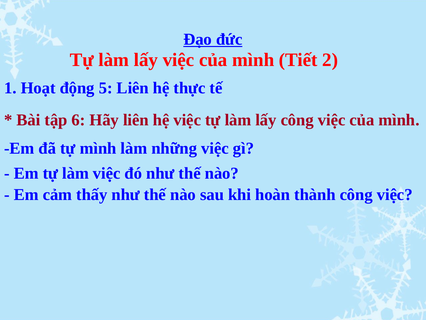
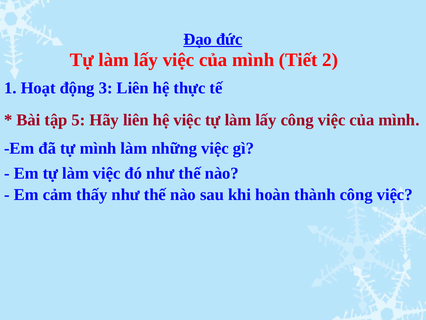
5: 5 -> 3 (106, 88)
6: 6 -> 5 (78, 120)
